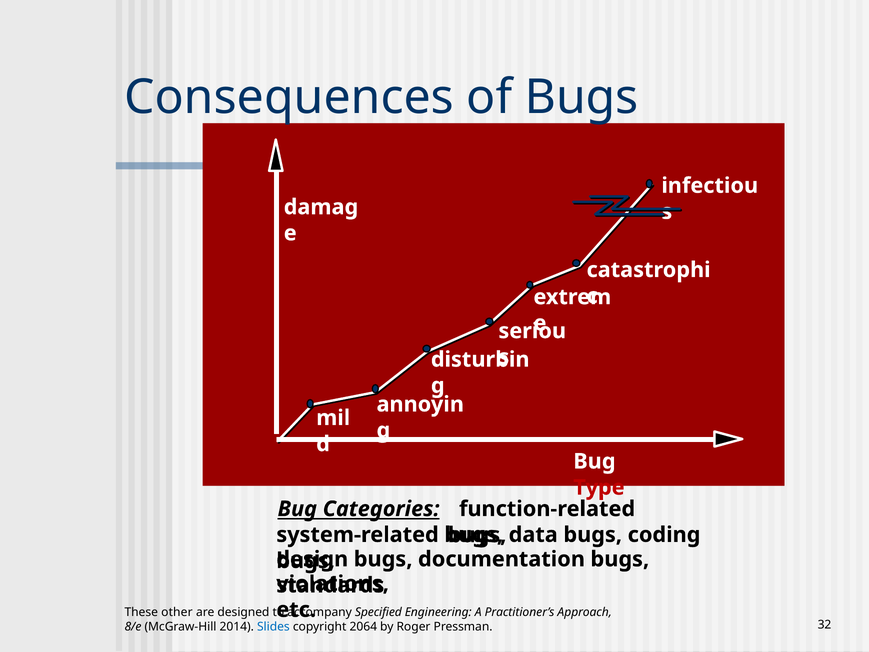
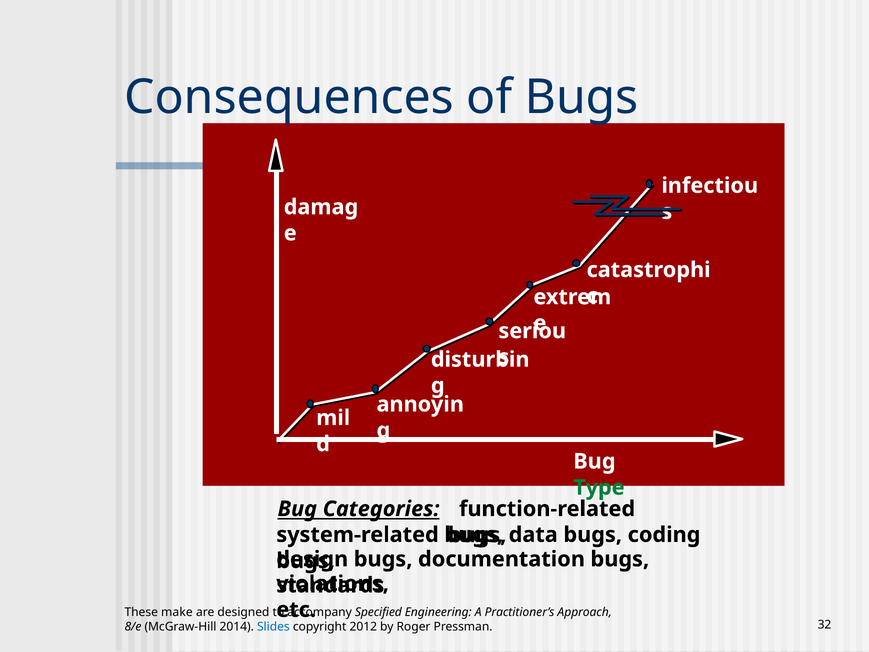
Type colour: red -> green (599, 487)
other: other -> make (177, 612)
2064: 2064 -> 2012 (363, 626)
